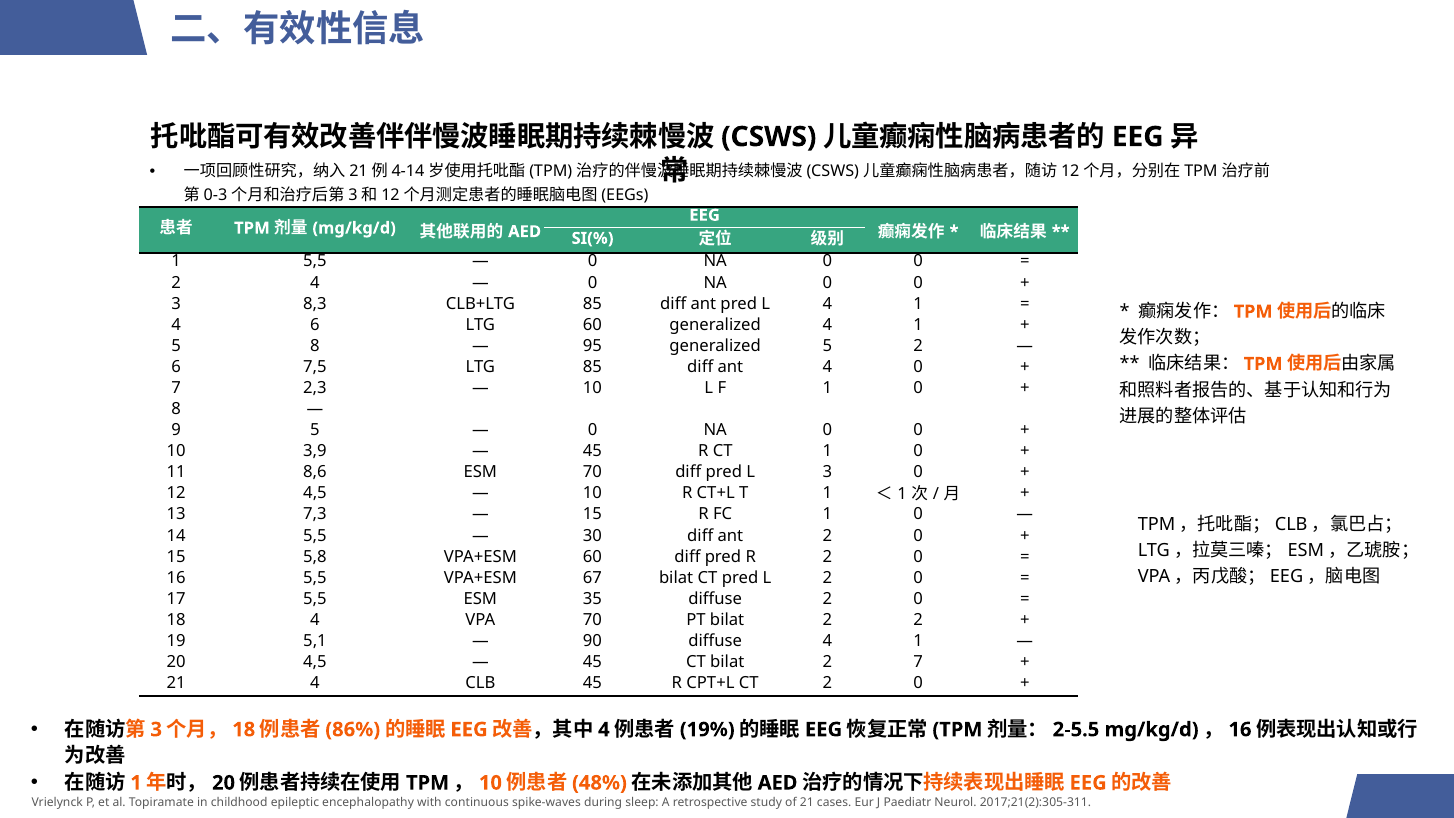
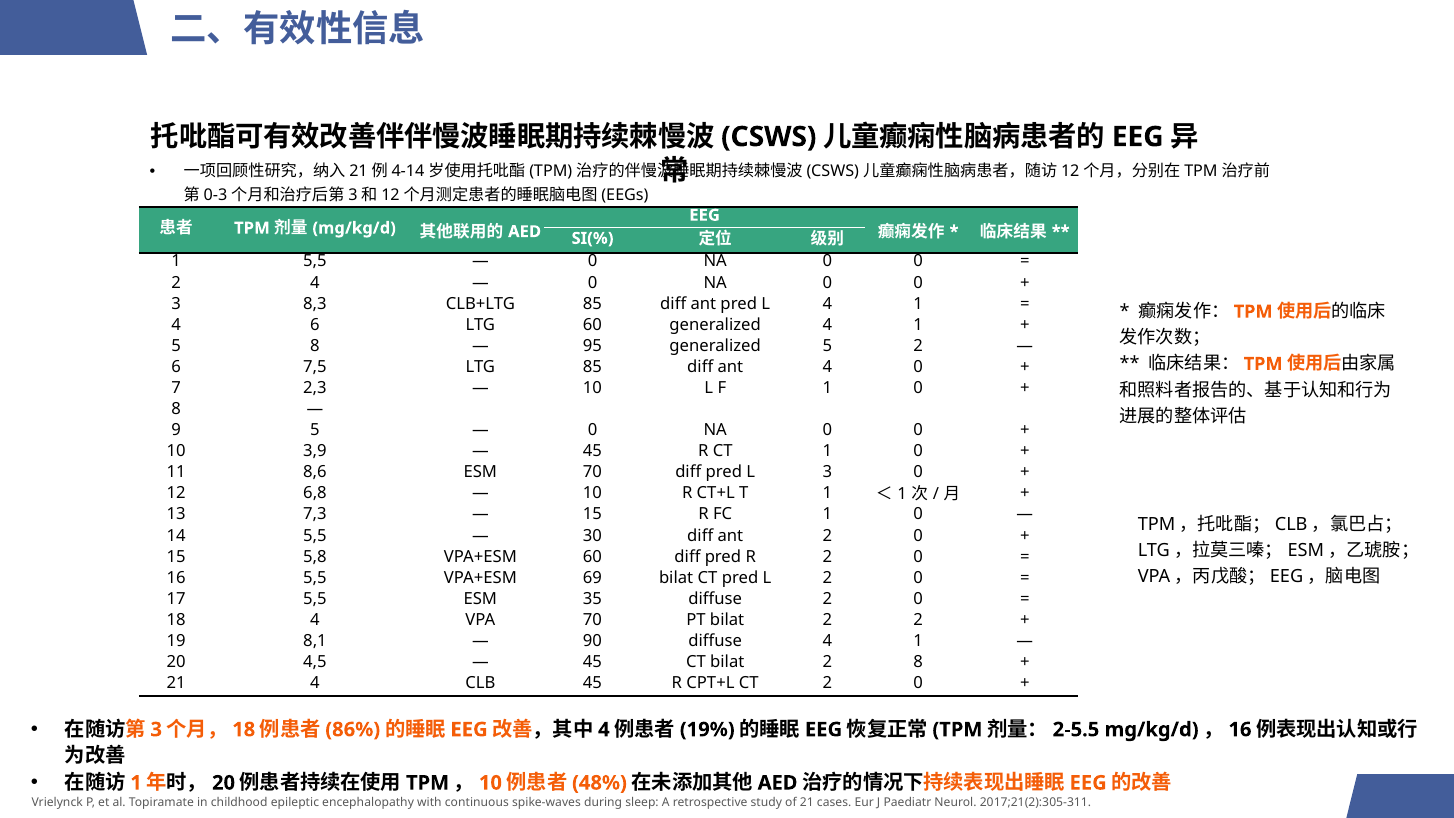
12 4,5: 4,5 -> 6,8 (315, 493)
67: 67 -> 69 (592, 578)
5,1: 5,1 -> 8,1 (315, 641)
2 7: 7 -> 8 (918, 662)
